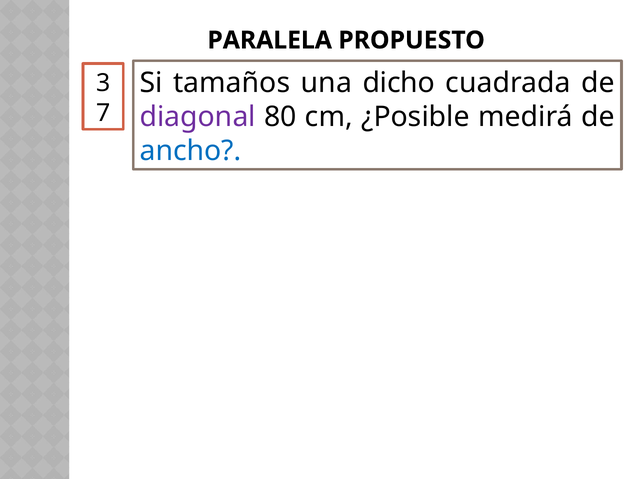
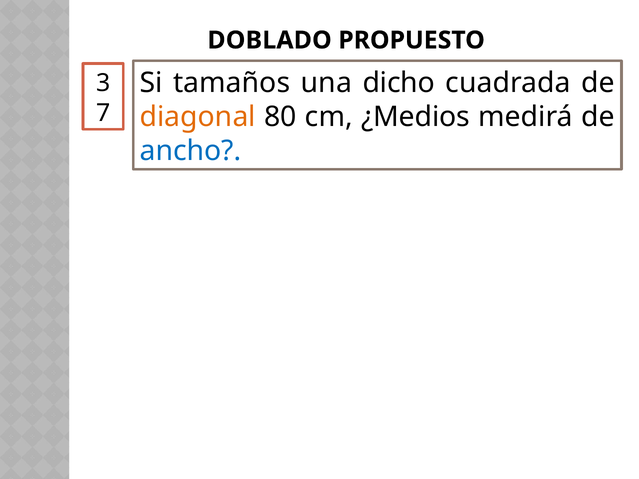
PARALELA: PARALELA -> DOBLADO (270, 40)
diagonal colour: purple -> orange (198, 117)
¿Posible: ¿Posible -> ¿Medios (416, 117)
